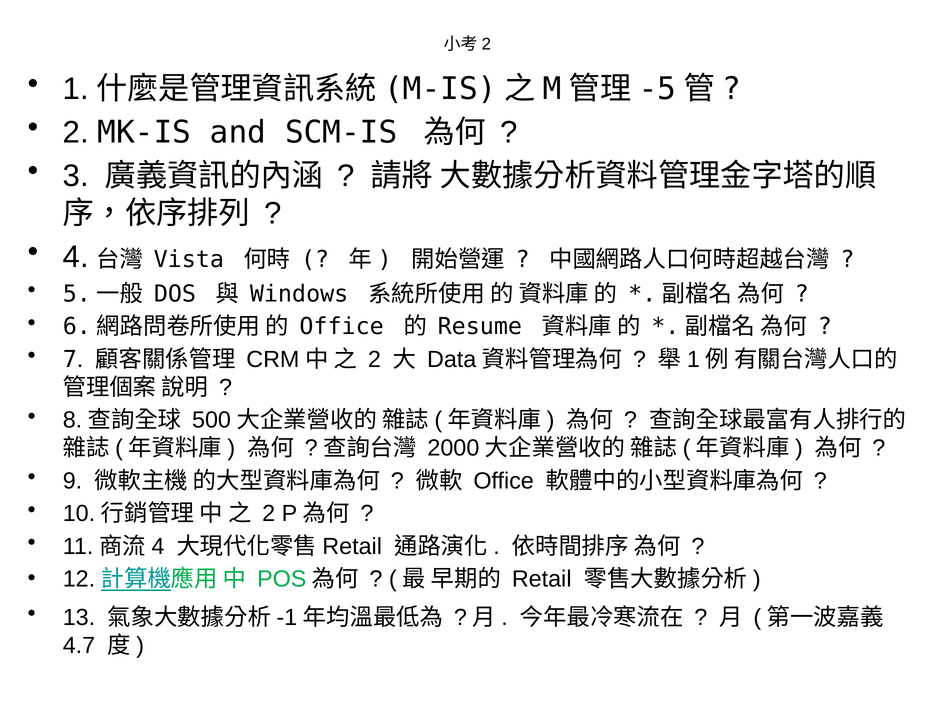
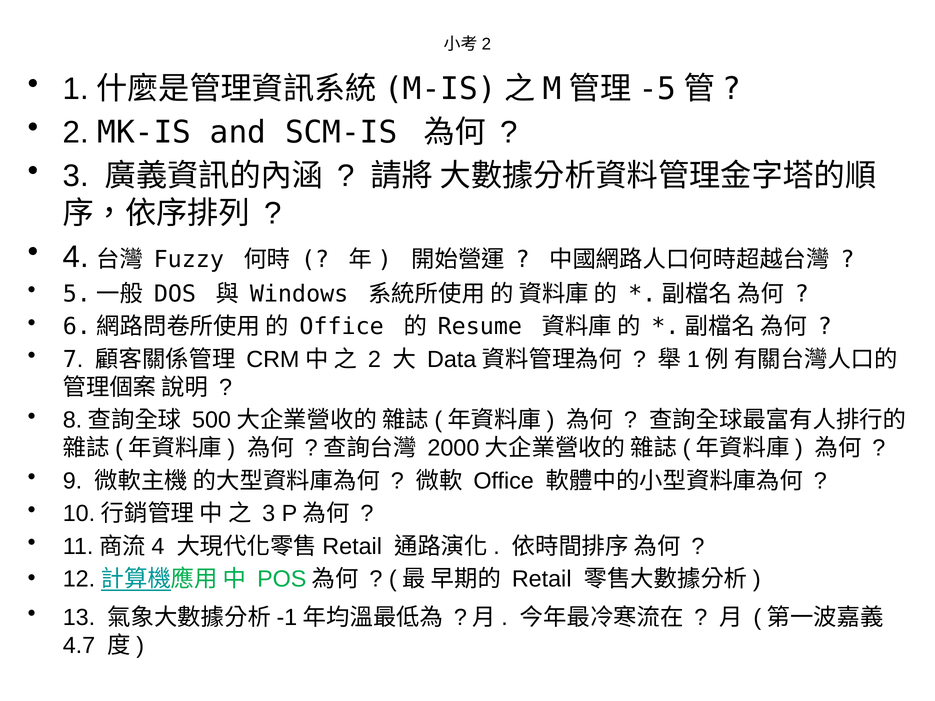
Vista: Vista -> Fuzzy (189, 260)
2: 2 -> 3 (269, 514)
